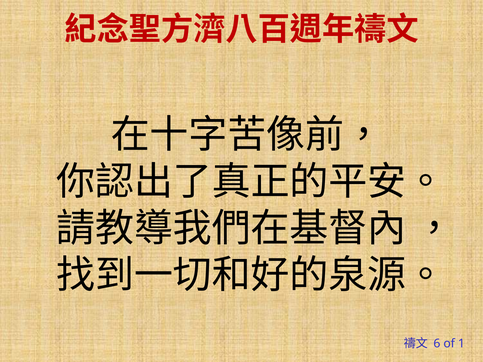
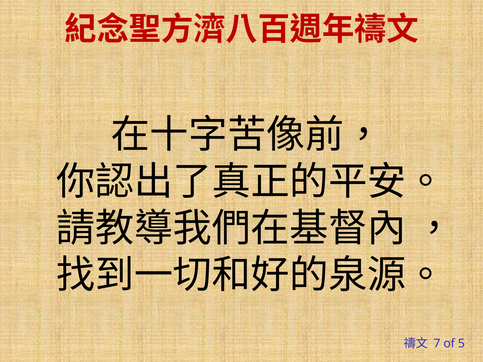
6: 6 -> 7 (437, 344)
1: 1 -> 5 (461, 344)
